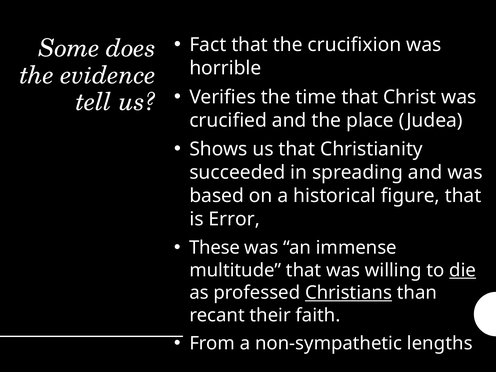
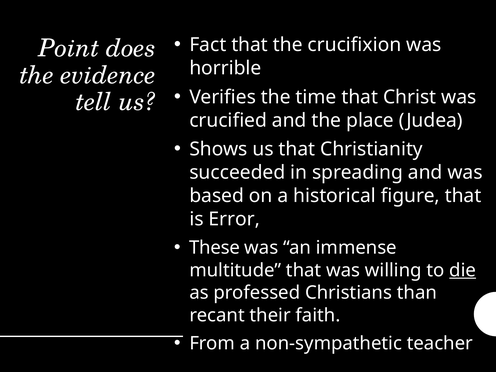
Some: Some -> Point (69, 48)
Christians underline: present -> none (349, 293)
lengths: lengths -> teacher (440, 343)
